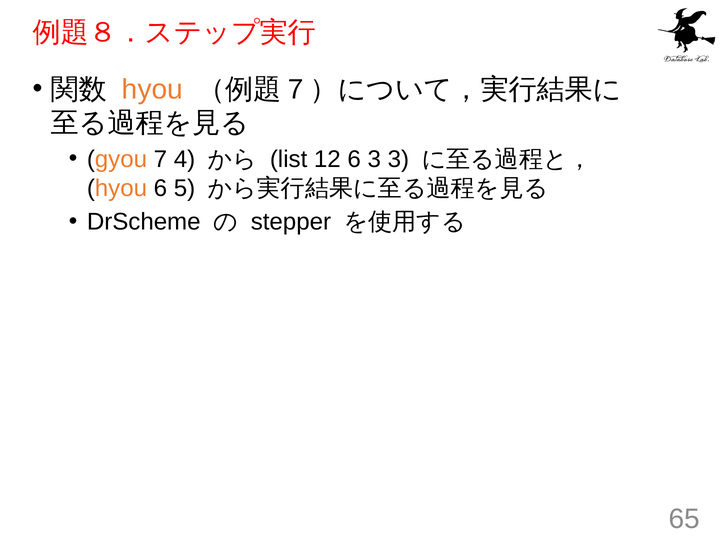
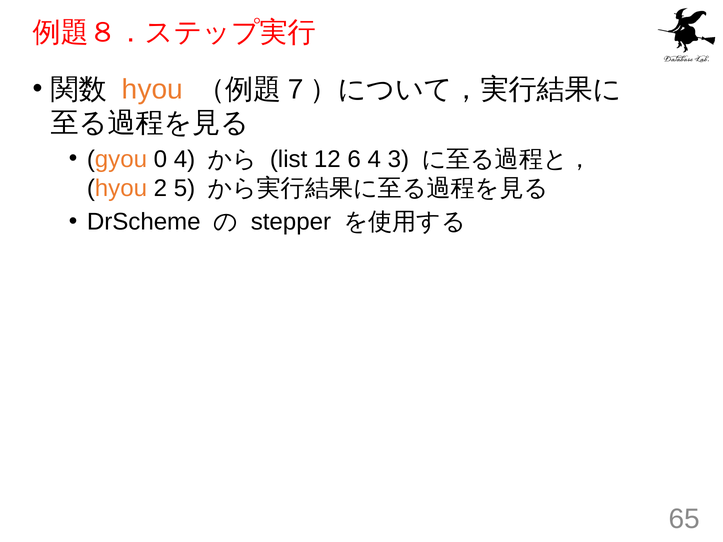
7: 7 -> 0 (160, 159)
6 3: 3 -> 4 (374, 159)
hyou 6: 6 -> 2 (160, 188)
